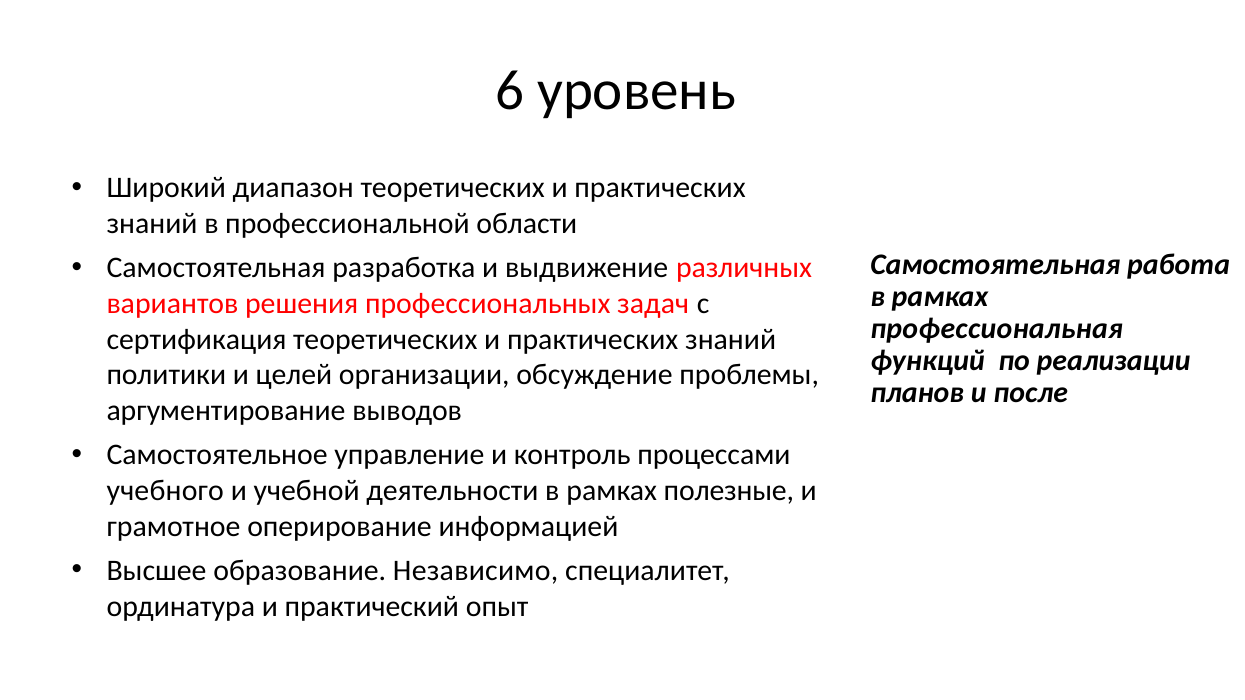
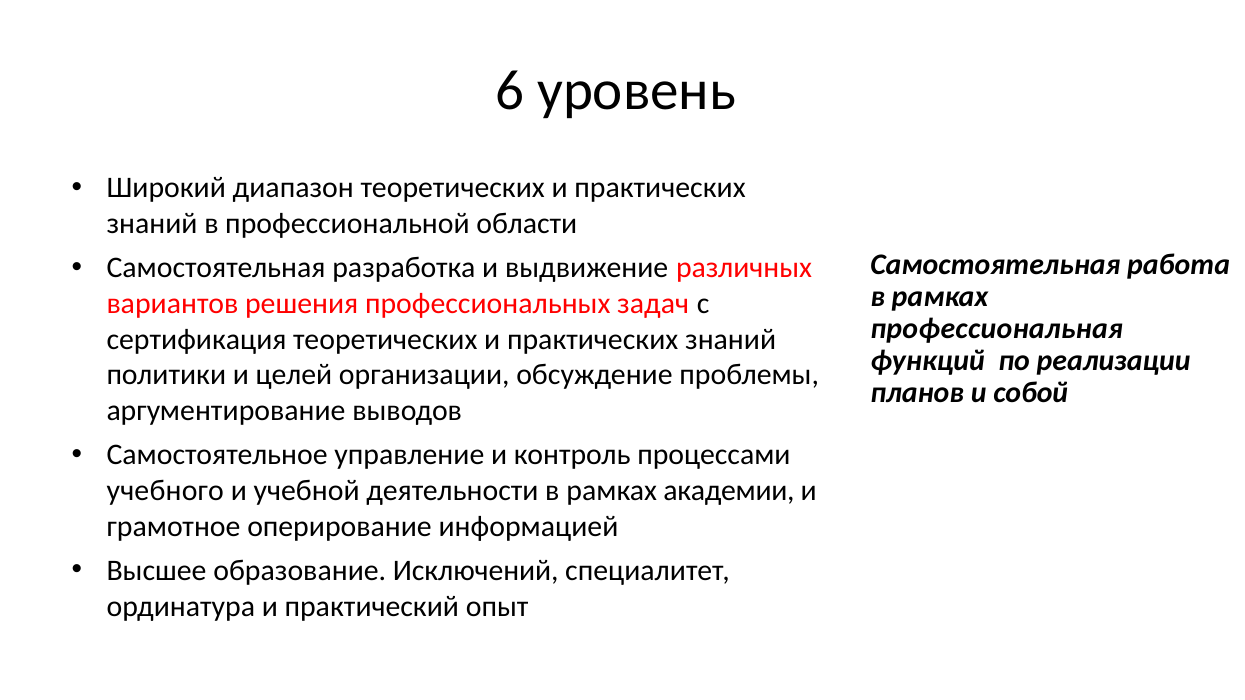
после: после -> собой (1031, 393)
полезные: полезные -> академии (729, 491)
Независимо: Независимо -> Исключений (476, 571)
